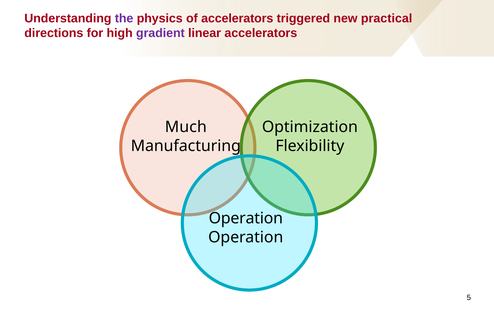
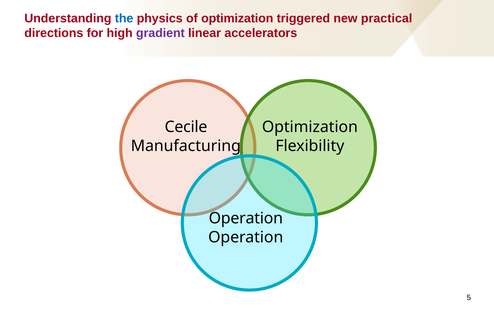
the colour: purple -> blue (124, 18)
of accelerators: accelerators -> optimization (237, 18)
Much: Much -> Cecile (186, 127)
